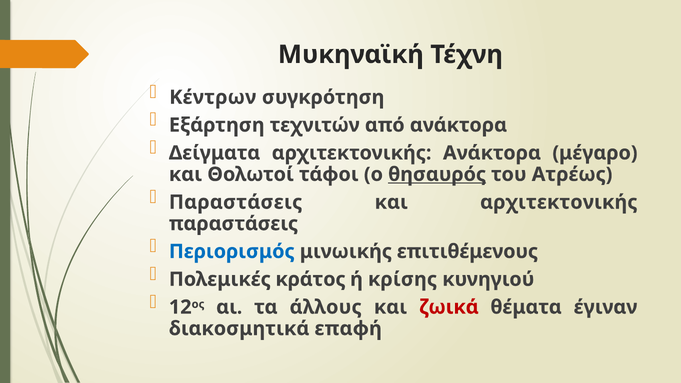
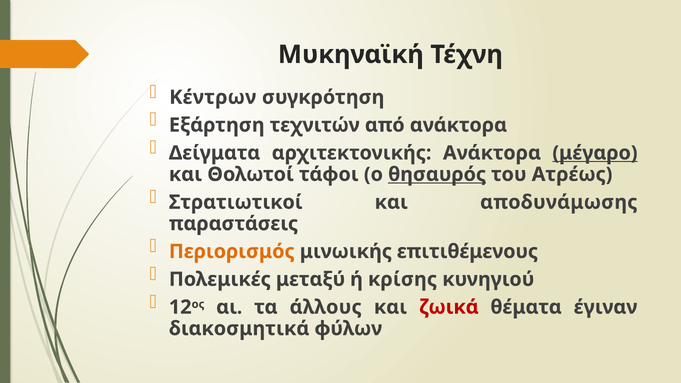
μέγαρο underline: none -> present (595, 153)
Παραστάσεις: Παραστάσεις -> Στρατιωτικοί (236, 202)
και αρχιτεκτονικής: αρχιτεκτονικής -> αποδυνάμωσης (559, 202)
Περιορισμός colour: blue -> orange (232, 252)
κράτος: κράτος -> μεταξύ (311, 279)
επαφή: επαφή -> φύλων (348, 329)
